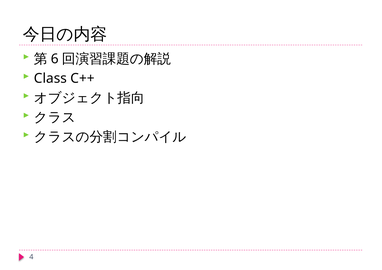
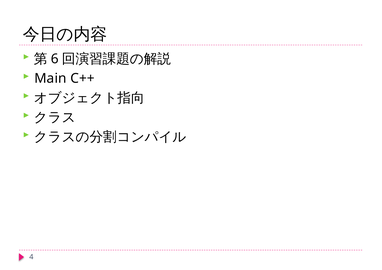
Class: Class -> Main (50, 78)
